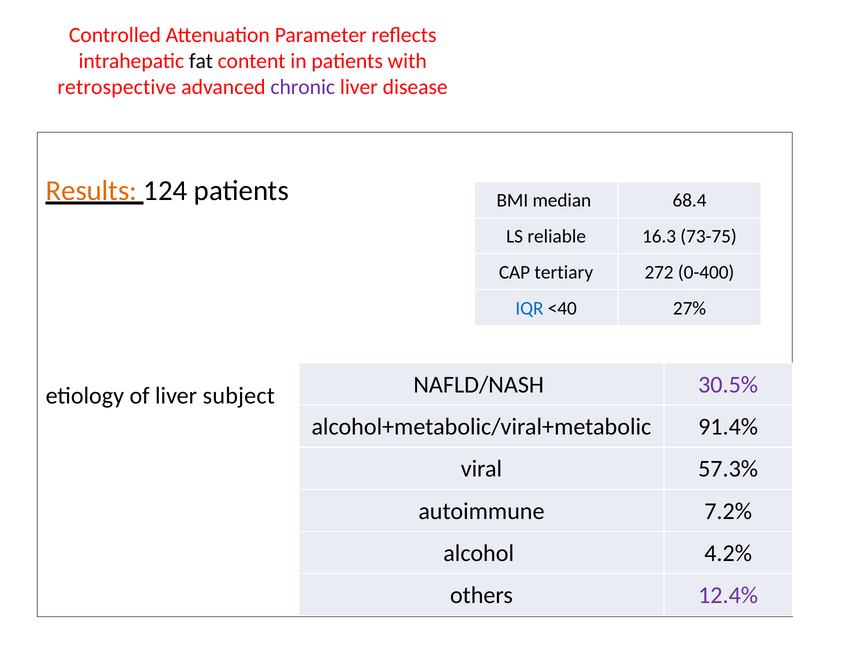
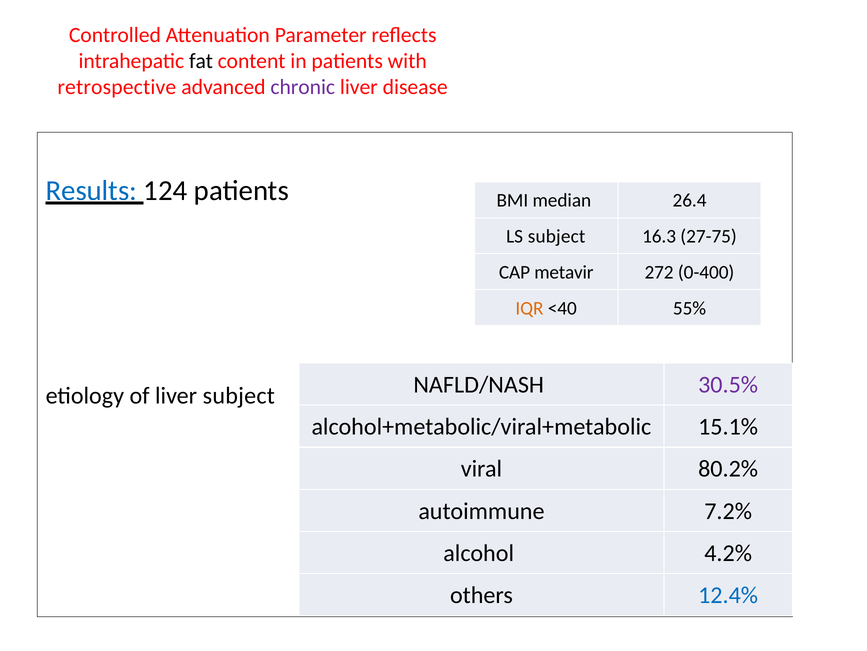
Results colour: orange -> blue (91, 190)
68.4: 68.4 -> 26.4 (690, 200)
LS reliable: reliable -> subject (557, 236)
73-75: 73-75 -> 27-75 (709, 236)
tertiary: tertiary -> metavir (564, 272)
IQR colour: blue -> orange (529, 308)
27%: 27% -> 55% (690, 308)
91.4%: 91.4% -> 15.1% (728, 426)
57.3%: 57.3% -> 80.2% (728, 468)
12.4% colour: purple -> blue (728, 595)
